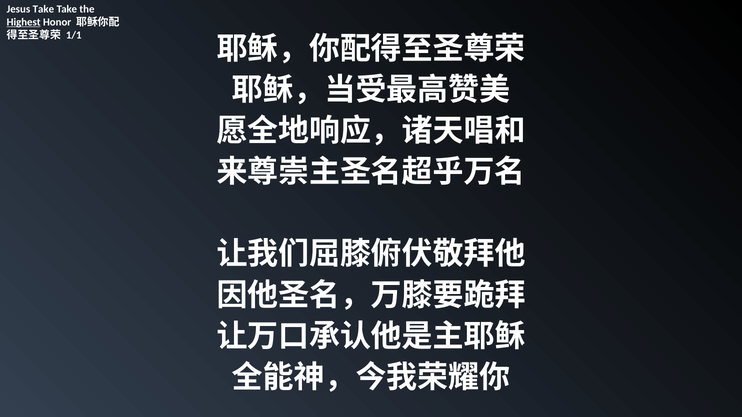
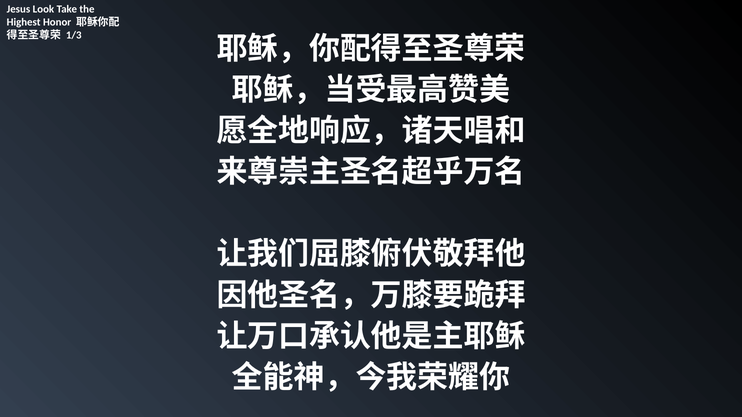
Jesus Take: Take -> Look (43, 9)
Highest underline: present -> none (24, 22)
1/1: 1/1 -> 1/3 (74, 35)
